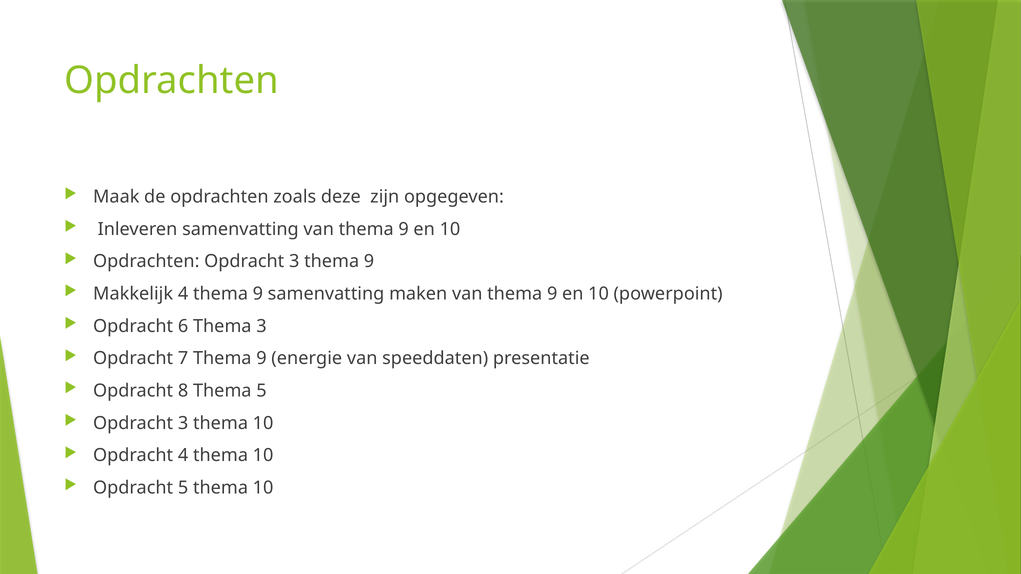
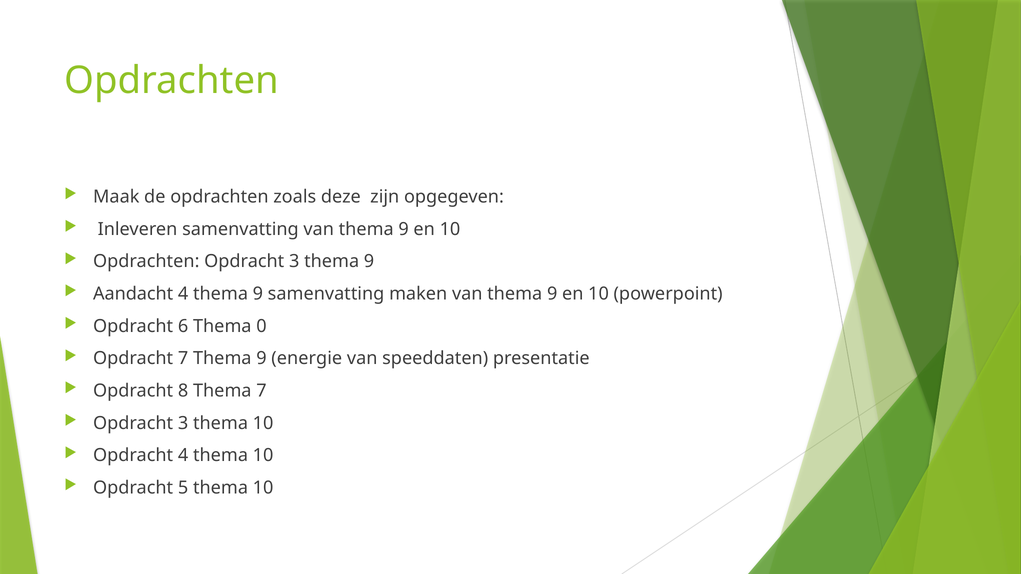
Makkelijk: Makkelijk -> Aandacht (133, 294)
Thema 3: 3 -> 0 (261, 326)
Thema 5: 5 -> 7 (261, 391)
